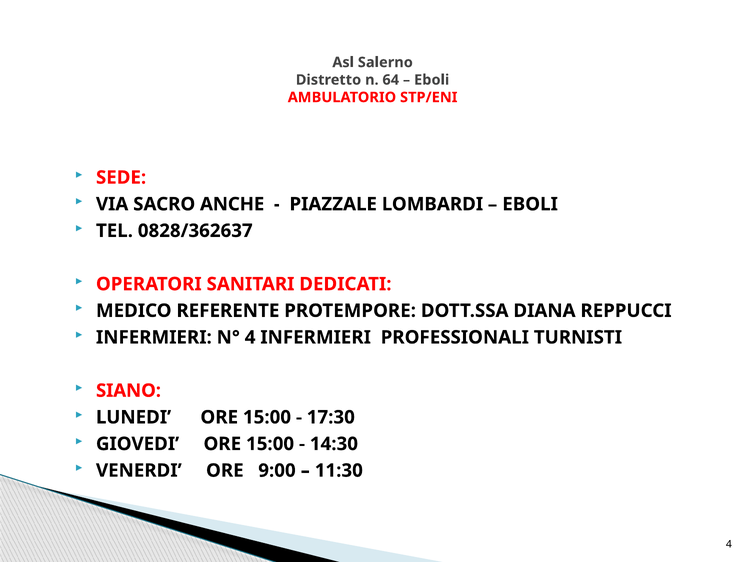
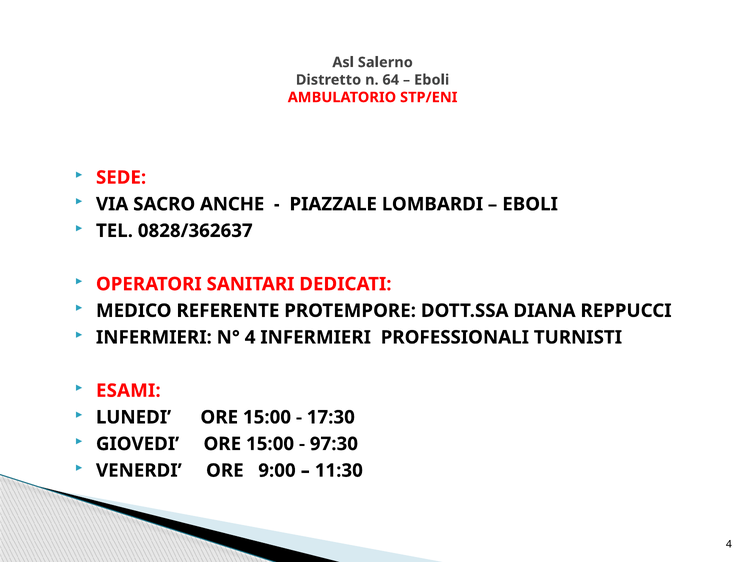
SIANO: SIANO -> ESAMI (128, 391)
14:30: 14:30 -> 97:30 (334, 444)
